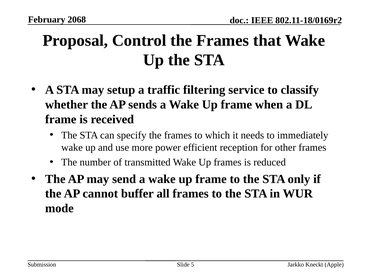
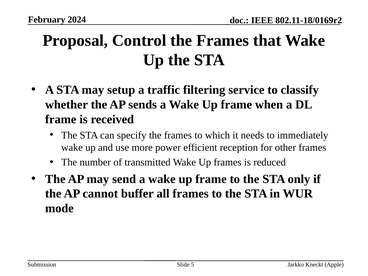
2068: 2068 -> 2024 (77, 20)
